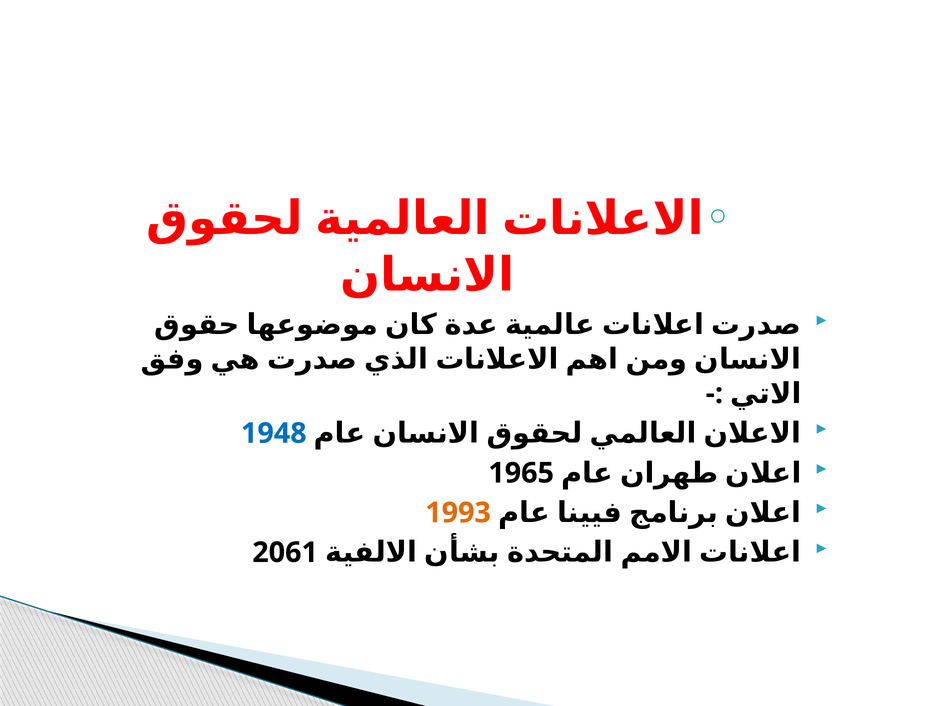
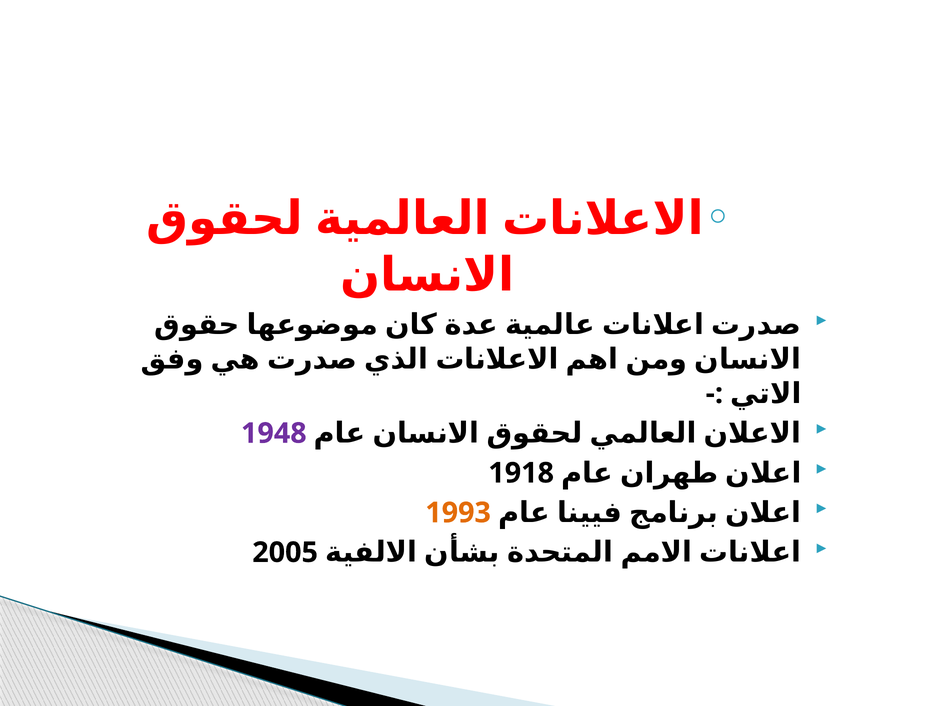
1948 colour: blue -> purple (274, 433)
1965: 1965 -> 1918 (521, 473)
2061: 2061 -> 2005 (285, 552)
